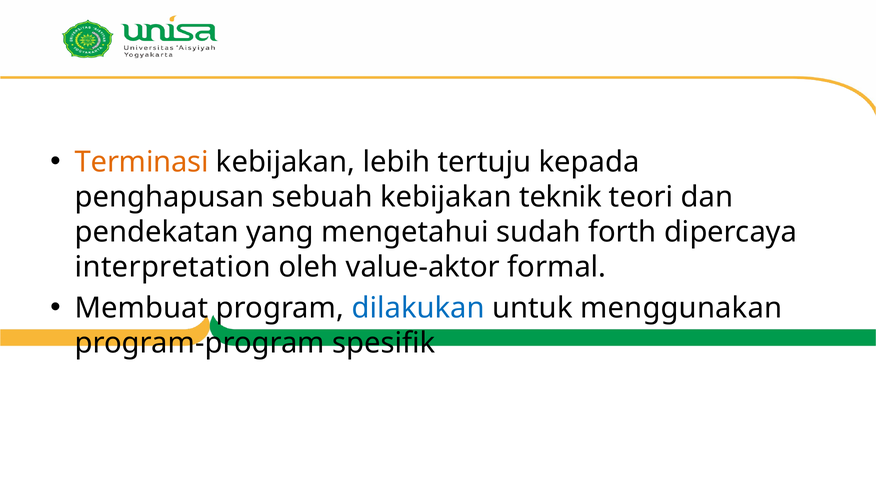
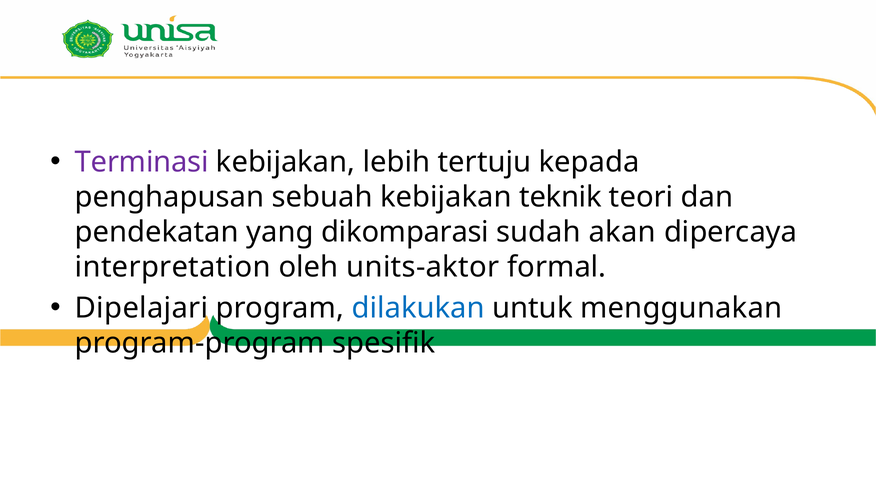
Terminasi colour: orange -> purple (142, 162)
mengetahui: mengetahui -> dikomparasi (405, 232)
forth: forth -> akan (622, 232)
value-aktor: value-aktor -> units-aktor (423, 267)
Membuat: Membuat -> Dipelajari (141, 308)
